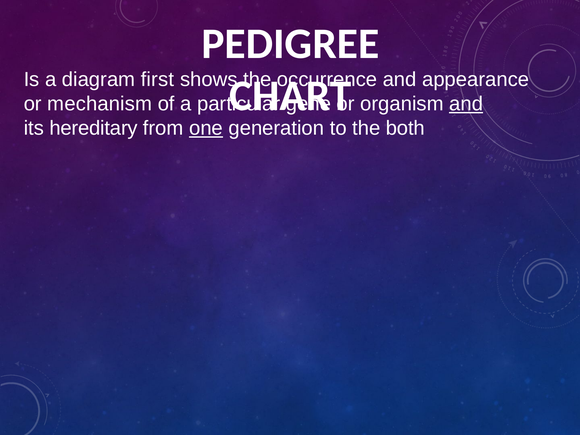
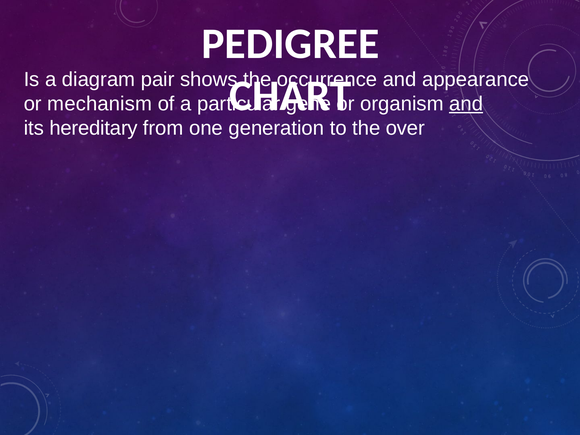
first: first -> pair (158, 80)
one underline: present -> none (206, 128)
both: both -> over (405, 128)
